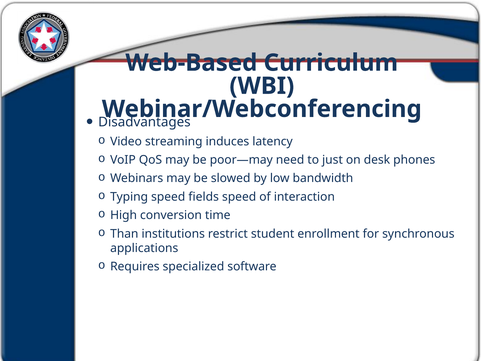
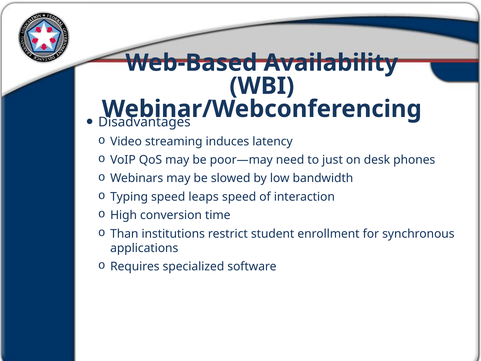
Curriculum: Curriculum -> Availability (331, 63)
fields: fields -> leaps (204, 197)
